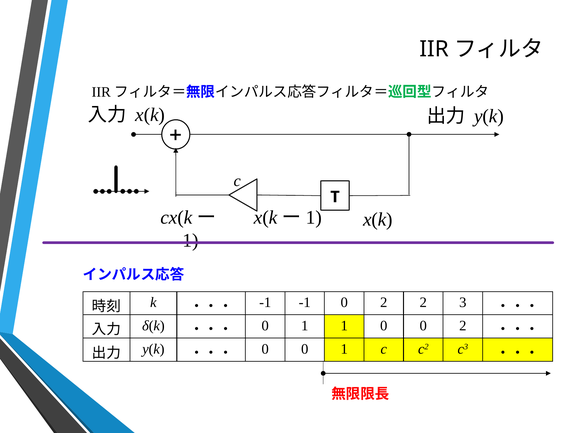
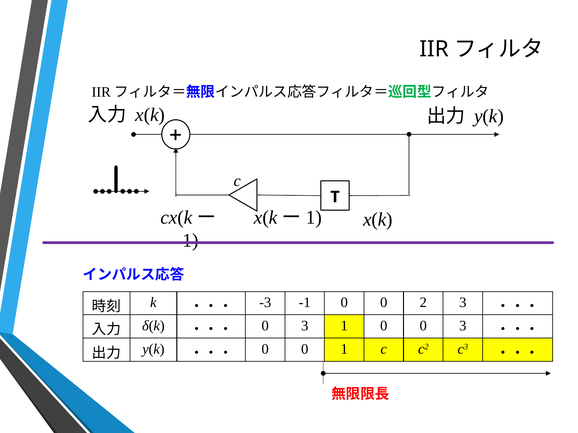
-1: -1 -> -3 (265, 303)
-1 0 2: 2 -> 0 (384, 303)
1: 1 -> 3 (305, 326)
0 0 2: 2 -> 3 (463, 326)
